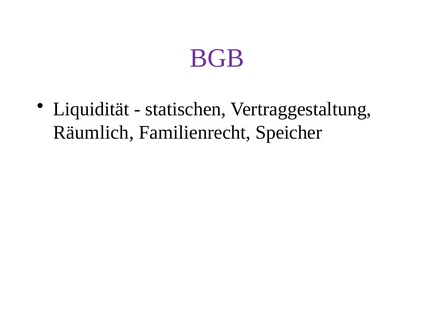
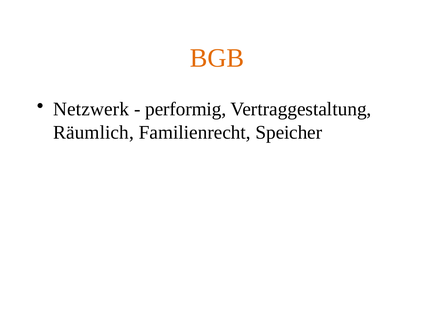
BGB colour: purple -> orange (217, 58)
Liquidität: Liquidität -> Netzwerk (91, 109)
statischen: statischen -> performig (186, 109)
